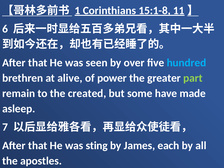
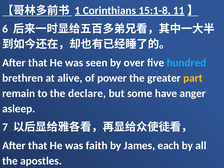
part colour: light green -> yellow (193, 78)
created: created -> declare (87, 93)
made: made -> anger (193, 93)
sting: sting -> faith (97, 146)
